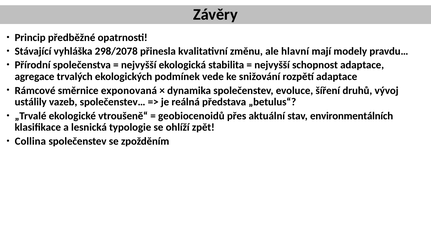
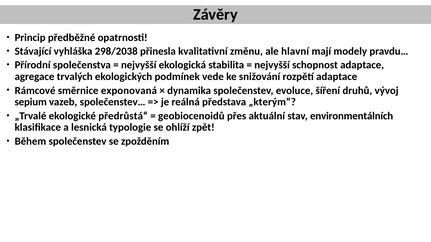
298/2078: 298/2078 -> 298/2038 (116, 51)
ustálily: ustálily -> sepium (31, 102)
„betulus“: „betulus“ -> „kterým“ (272, 102)
vtroušeně“: vtroušeně“ -> předrůstá“ (123, 116)
Collina: Collina -> Během (30, 141)
